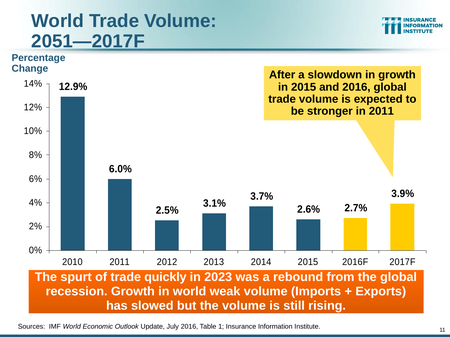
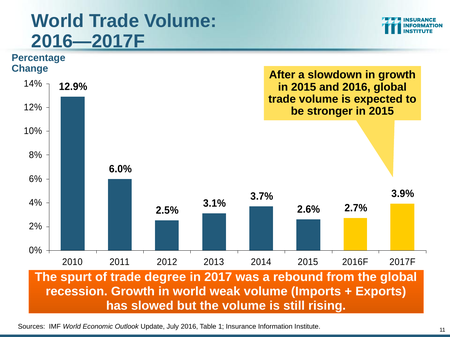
2051—2017F: 2051—2017F -> 2016—2017F (88, 41)
stronger in 2011: 2011 -> 2015 (381, 111)
quickly: quickly -> degree (165, 278)
2023: 2023 -> 2017 (218, 278)
